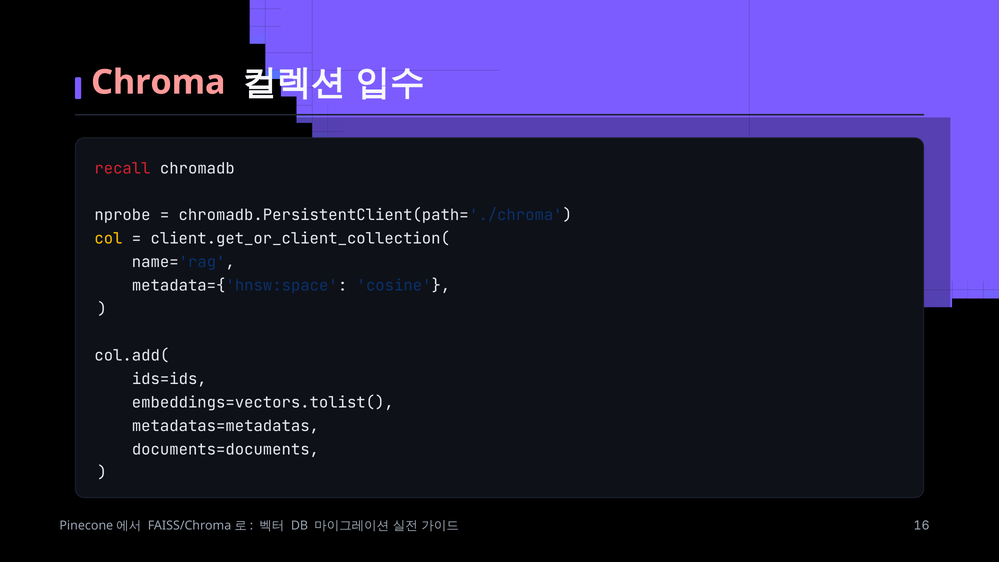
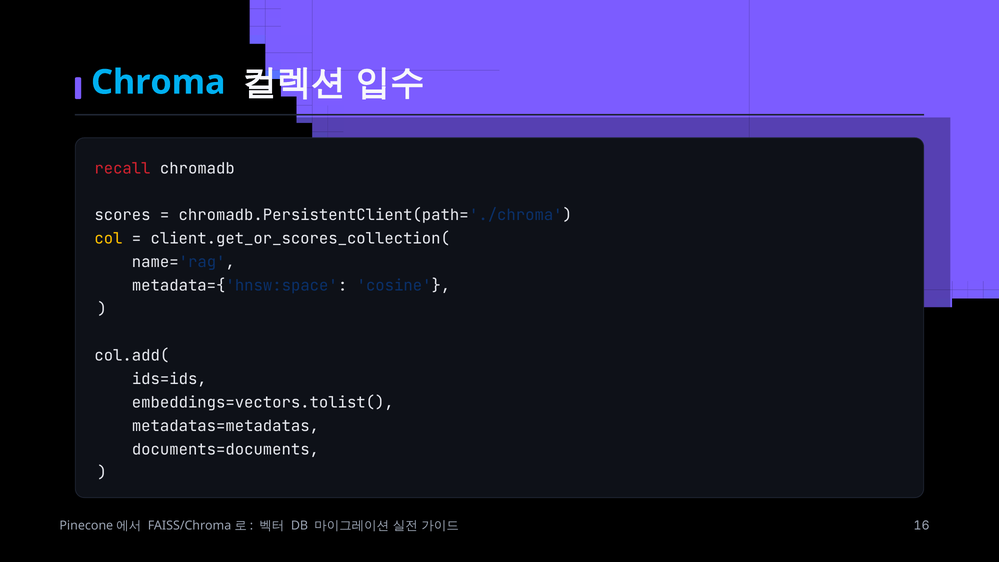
Chroma colour: pink -> light blue (158, 82)
nprobe: nprobe -> scores (122, 215)
client.get_or_client_collection(: client.get_or_client_collection( -> client.get_or_scores_collection( (300, 239)
